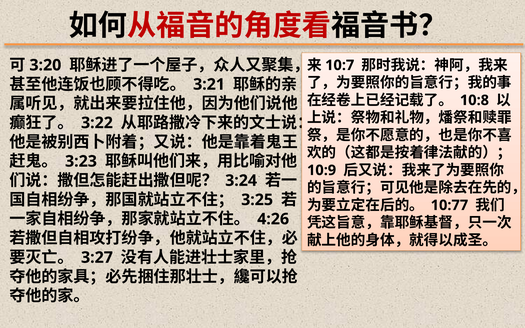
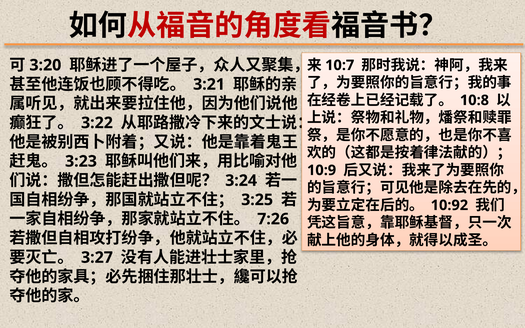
10:77: 10:77 -> 10:92 (449, 205)
4:26: 4:26 -> 7:26 (273, 219)
